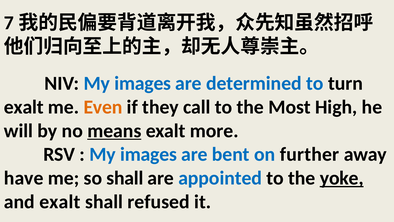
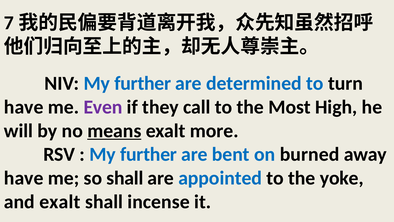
NIV My images: images -> further (143, 83)
exalt: exalt -> have (24, 107)
Even colour: orange -> purple (103, 107)
images: images -> further (149, 154)
further: further -> burned (310, 154)
yoke underline: present -> none (342, 178)
refused: refused -> incense (159, 201)
